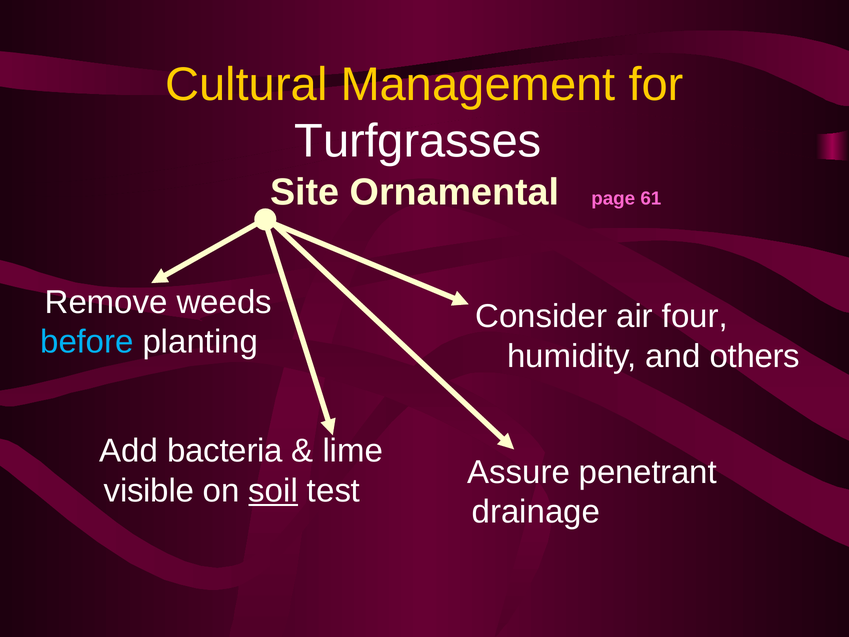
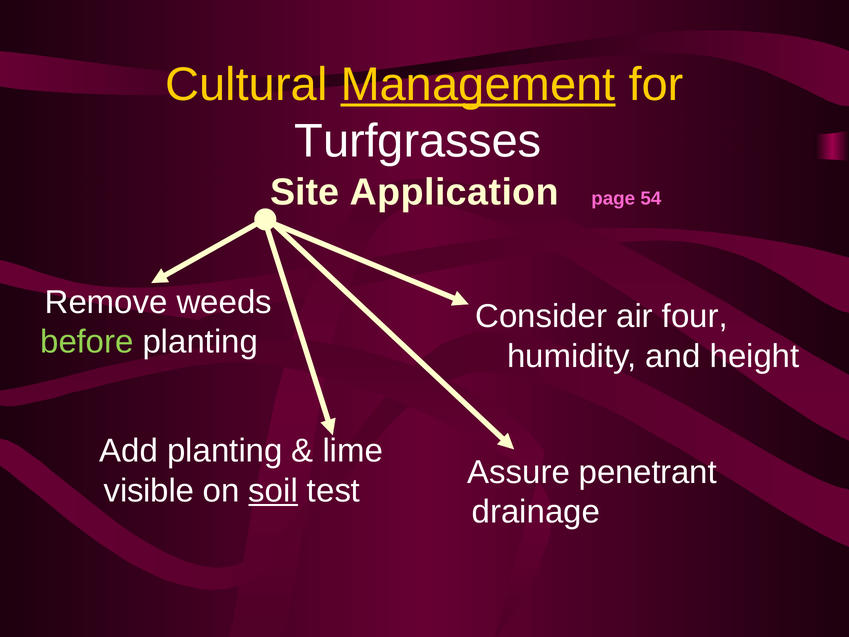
Management underline: none -> present (478, 85)
Ornamental: Ornamental -> Application (454, 192)
61: 61 -> 54 (651, 198)
before colour: light blue -> light green (87, 342)
others: others -> height (755, 356)
Add bacteria: bacteria -> planting (225, 451)
